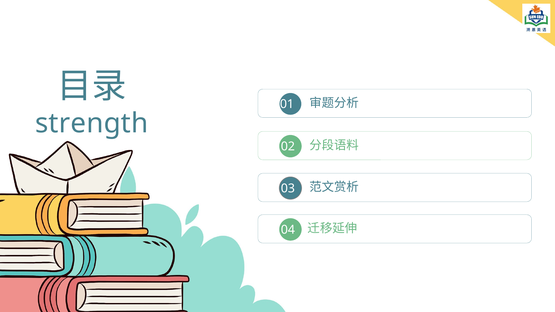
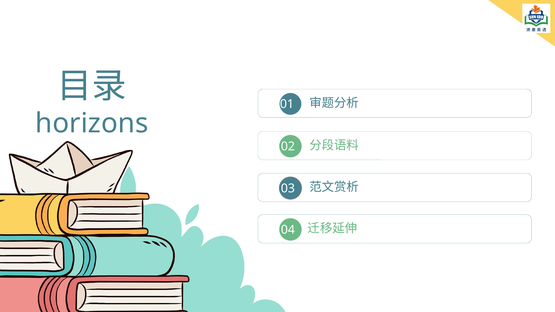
strength: strength -> horizons (92, 123)
